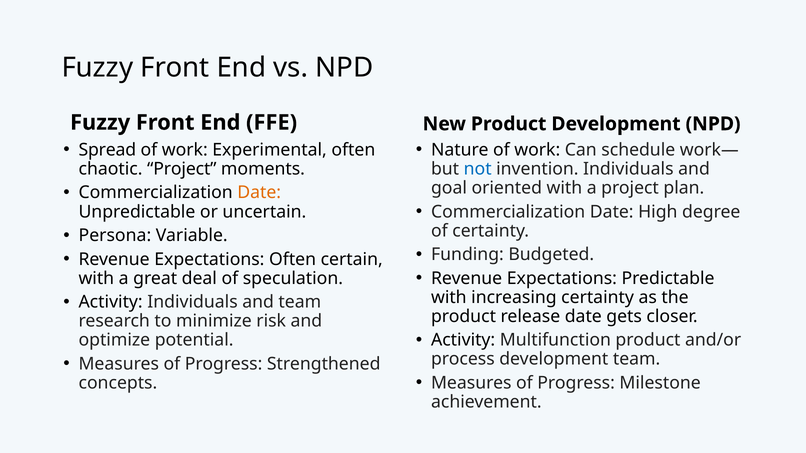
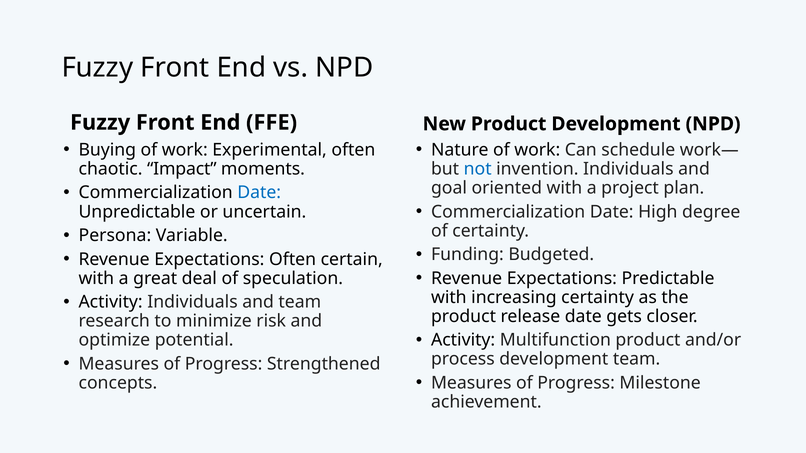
Spread: Spread -> Buying (107, 150)
chaotic Project: Project -> Impact (182, 169)
Date colour: orange -> blue (259, 193)
